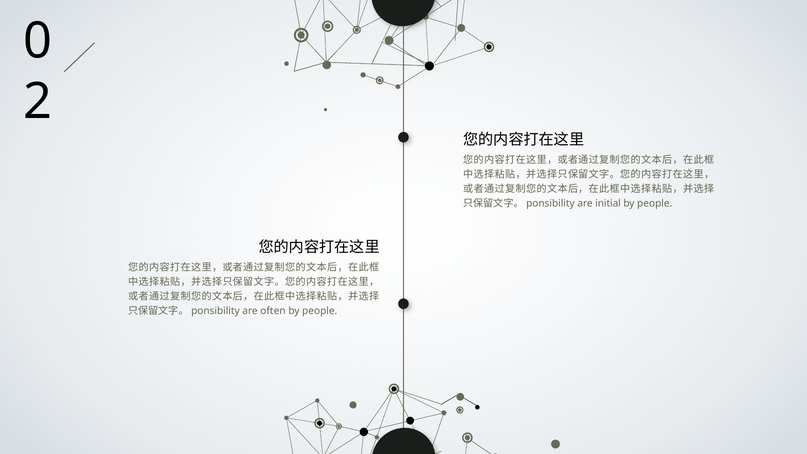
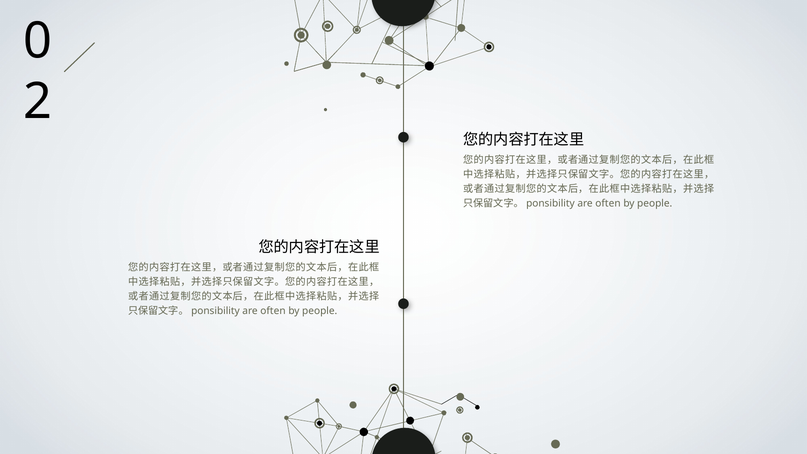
initial: initial -> often (608, 203)
